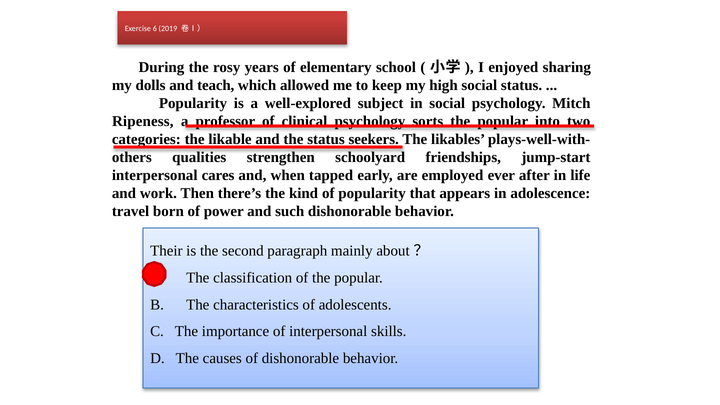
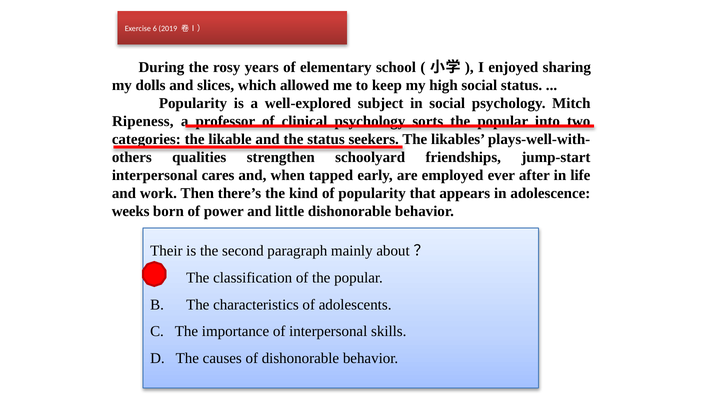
teach: teach -> slices (216, 85)
travel: travel -> weeks (131, 211)
such: such -> little (290, 211)
